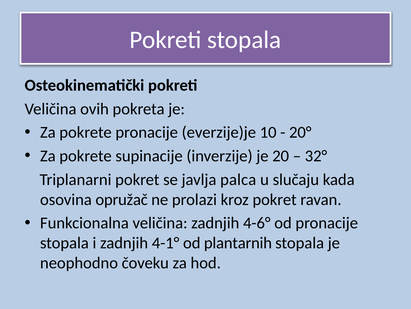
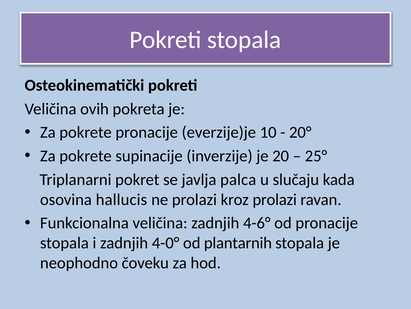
32°: 32° -> 25° (316, 156)
opružač: opružač -> hallucis (121, 199)
kroz pokret: pokret -> prolazi (275, 199)
4-1°: 4-1° -> 4-0° (166, 242)
